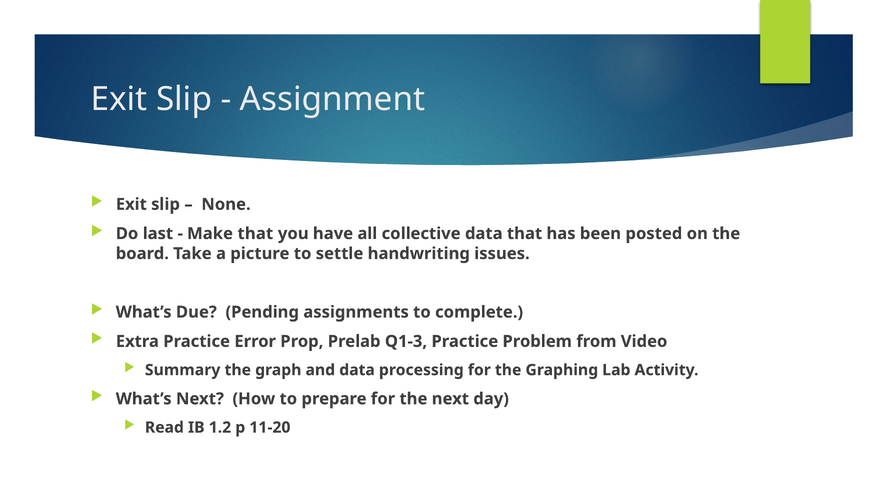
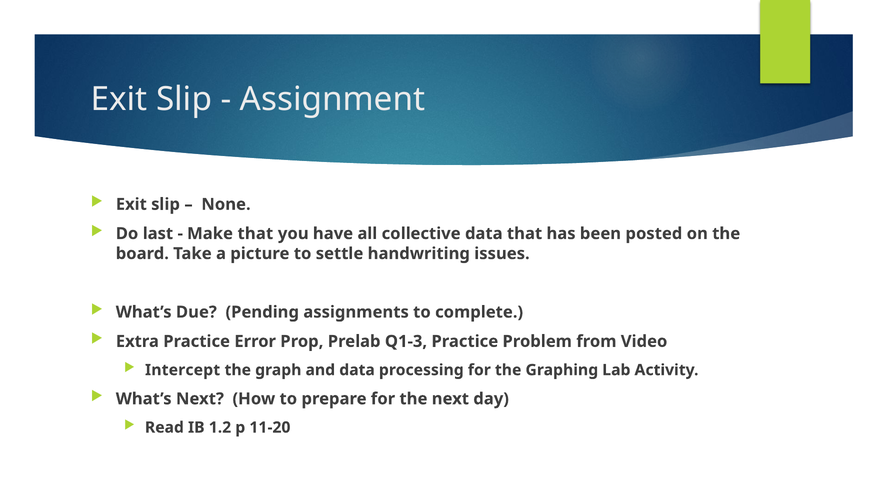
Summary: Summary -> Intercept (183, 370)
